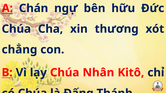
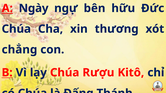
Chán: Chán -> Ngày (34, 8)
Nhân: Nhân -> Rượu (98, 73)
